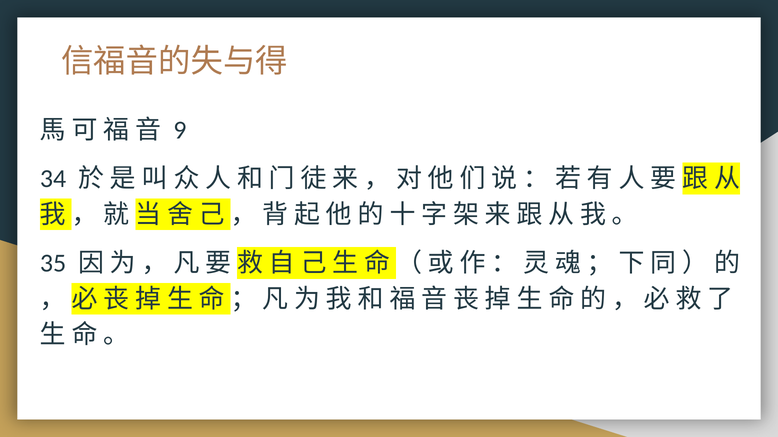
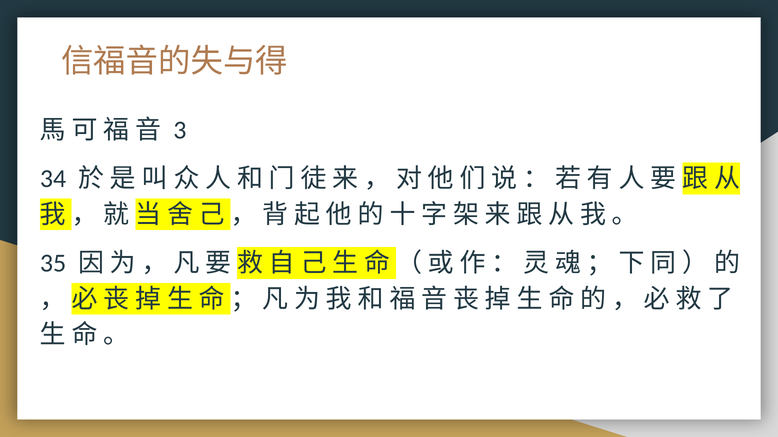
9: 9 -> 3 (180, 130)
